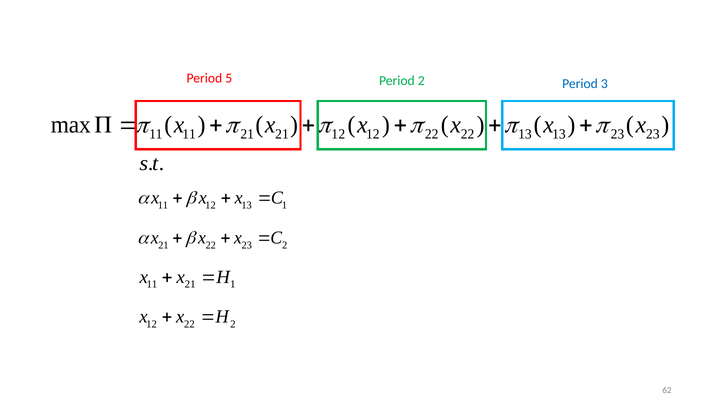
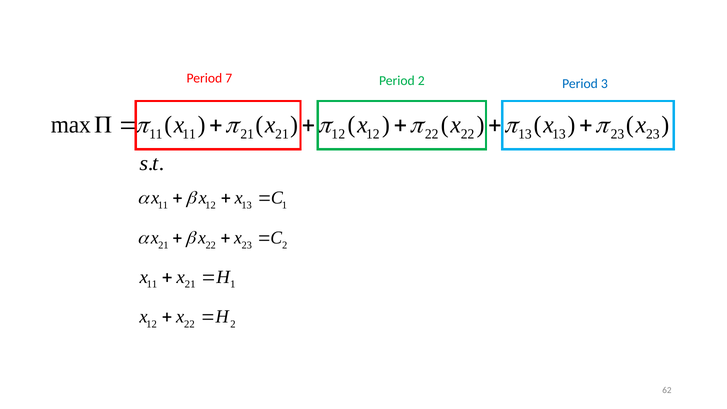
5: 5 -> 7 (229, 78)
